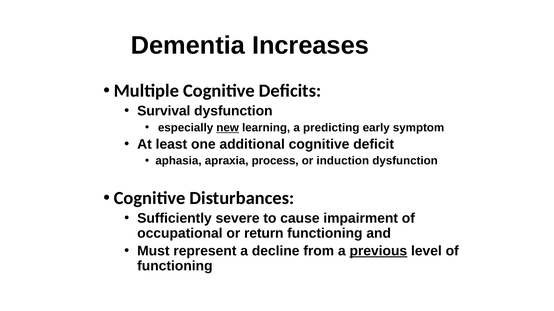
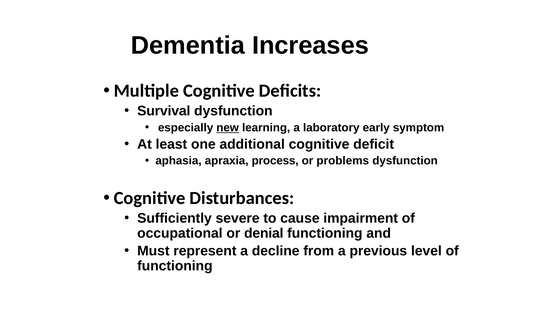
predicting: predicting -> laboratory (331, 128)
induction: induction -> problems (343, 161)
return: return -> denial (264, 234)
previous underline: present -> none (378, 251)
